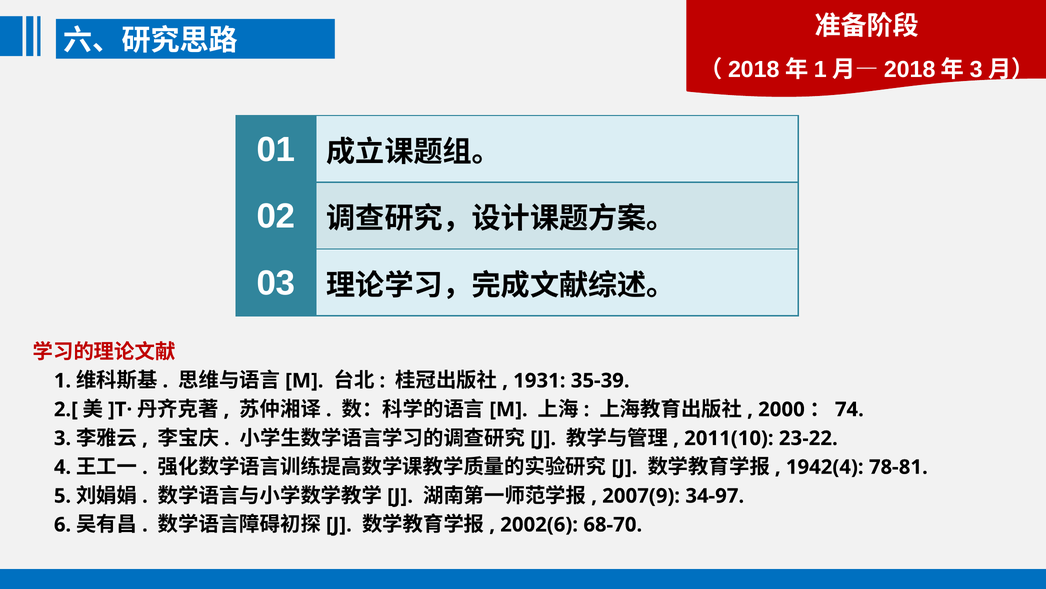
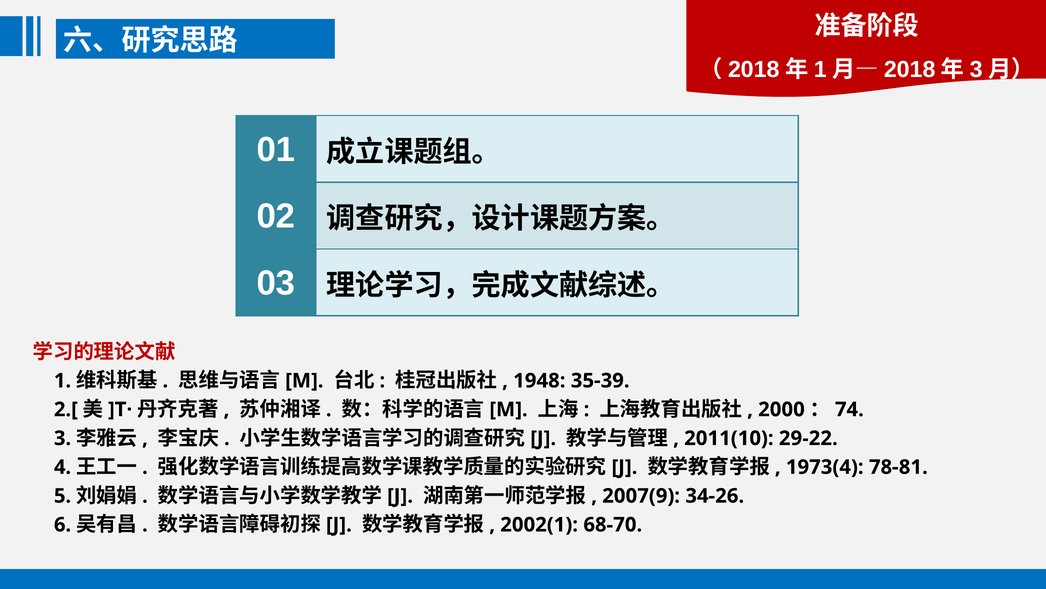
1931: 1931 -> 1948 (539, 380)
23-22: 23-22 -> 29-22 (808, 438)
1942(4: 1942(4 -> 1973(4 (825, 467)
34-97: 34-97 -> 34-26 (715, 495)
2002(6: 2002(6 -> 2002(1 (539, 524)
